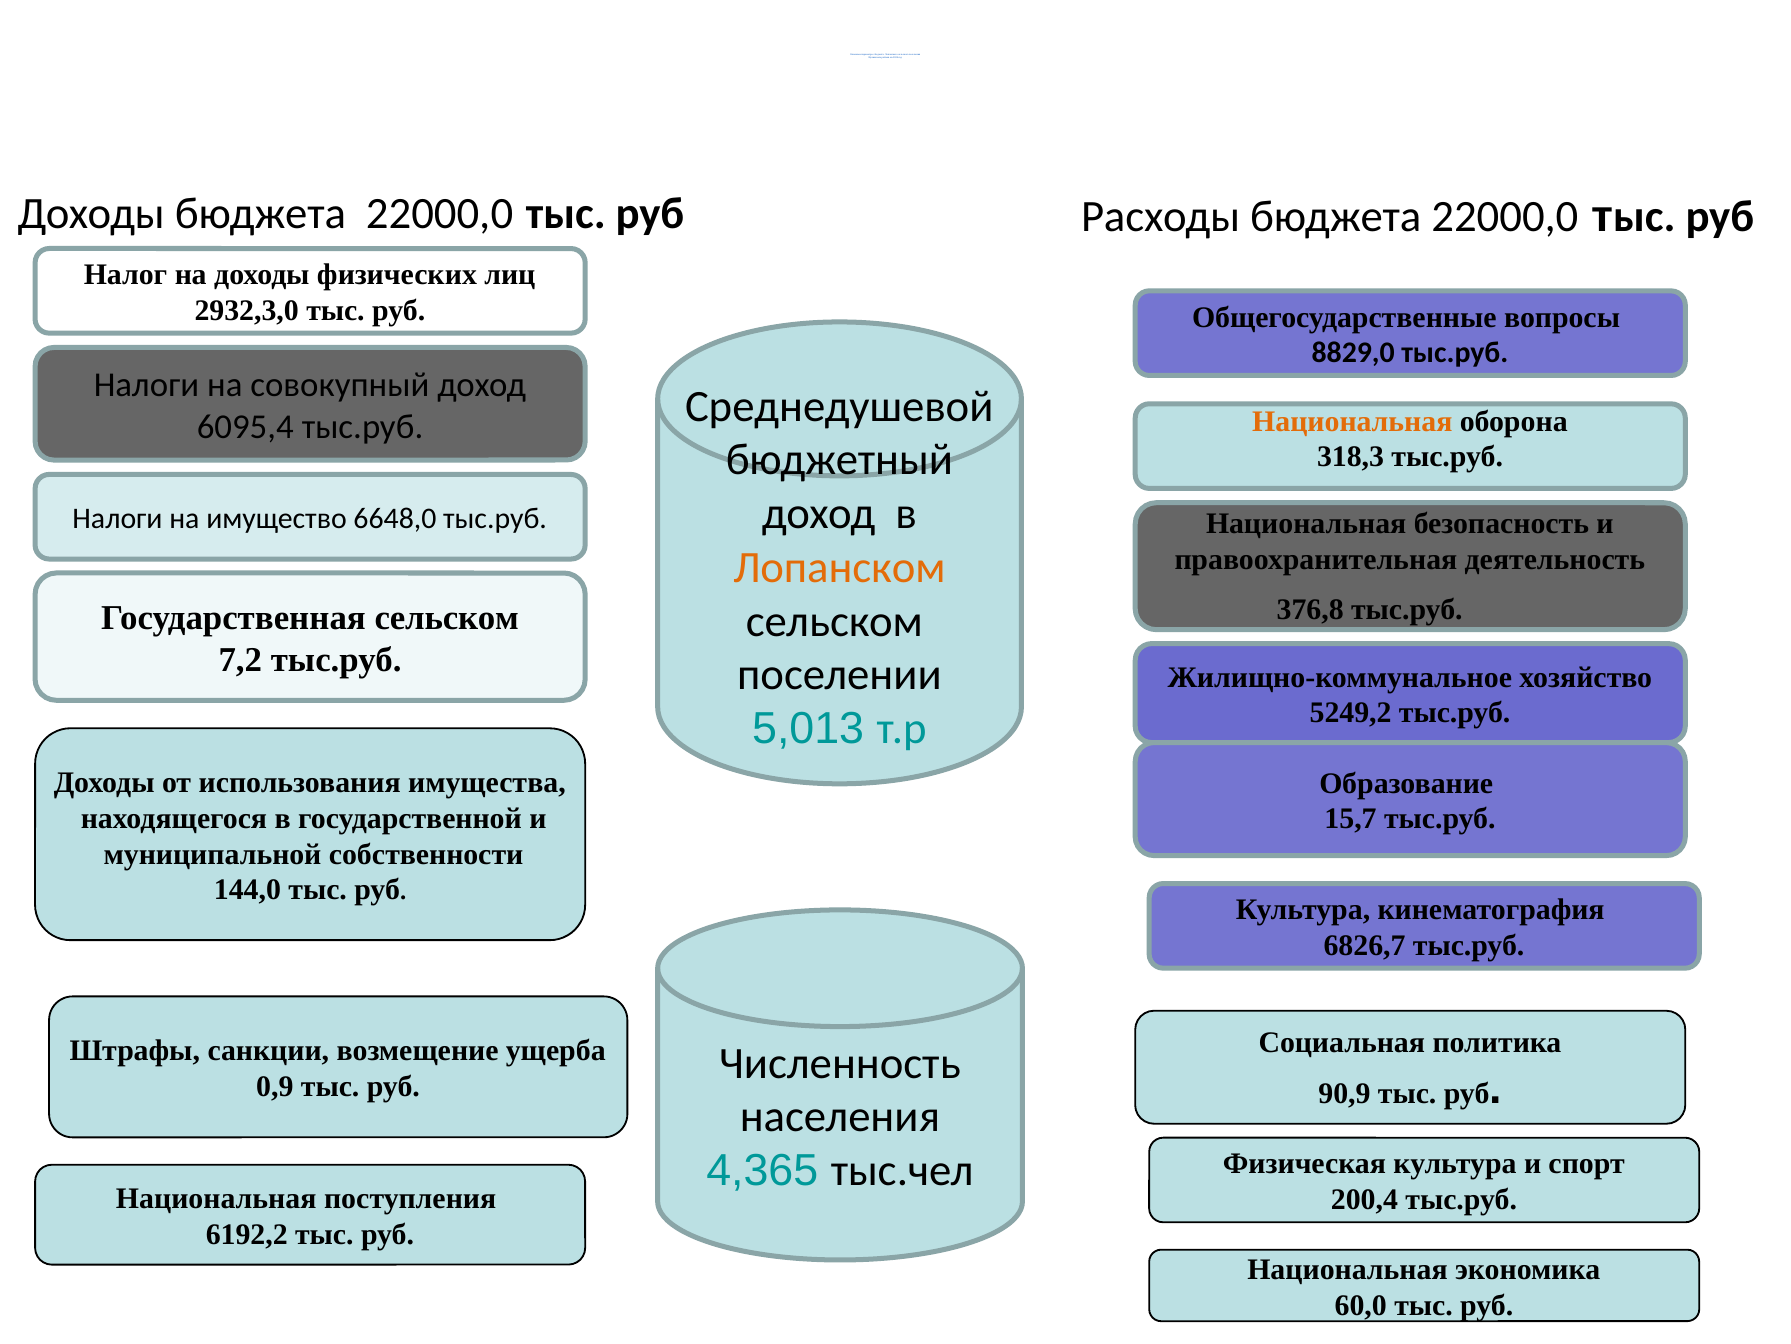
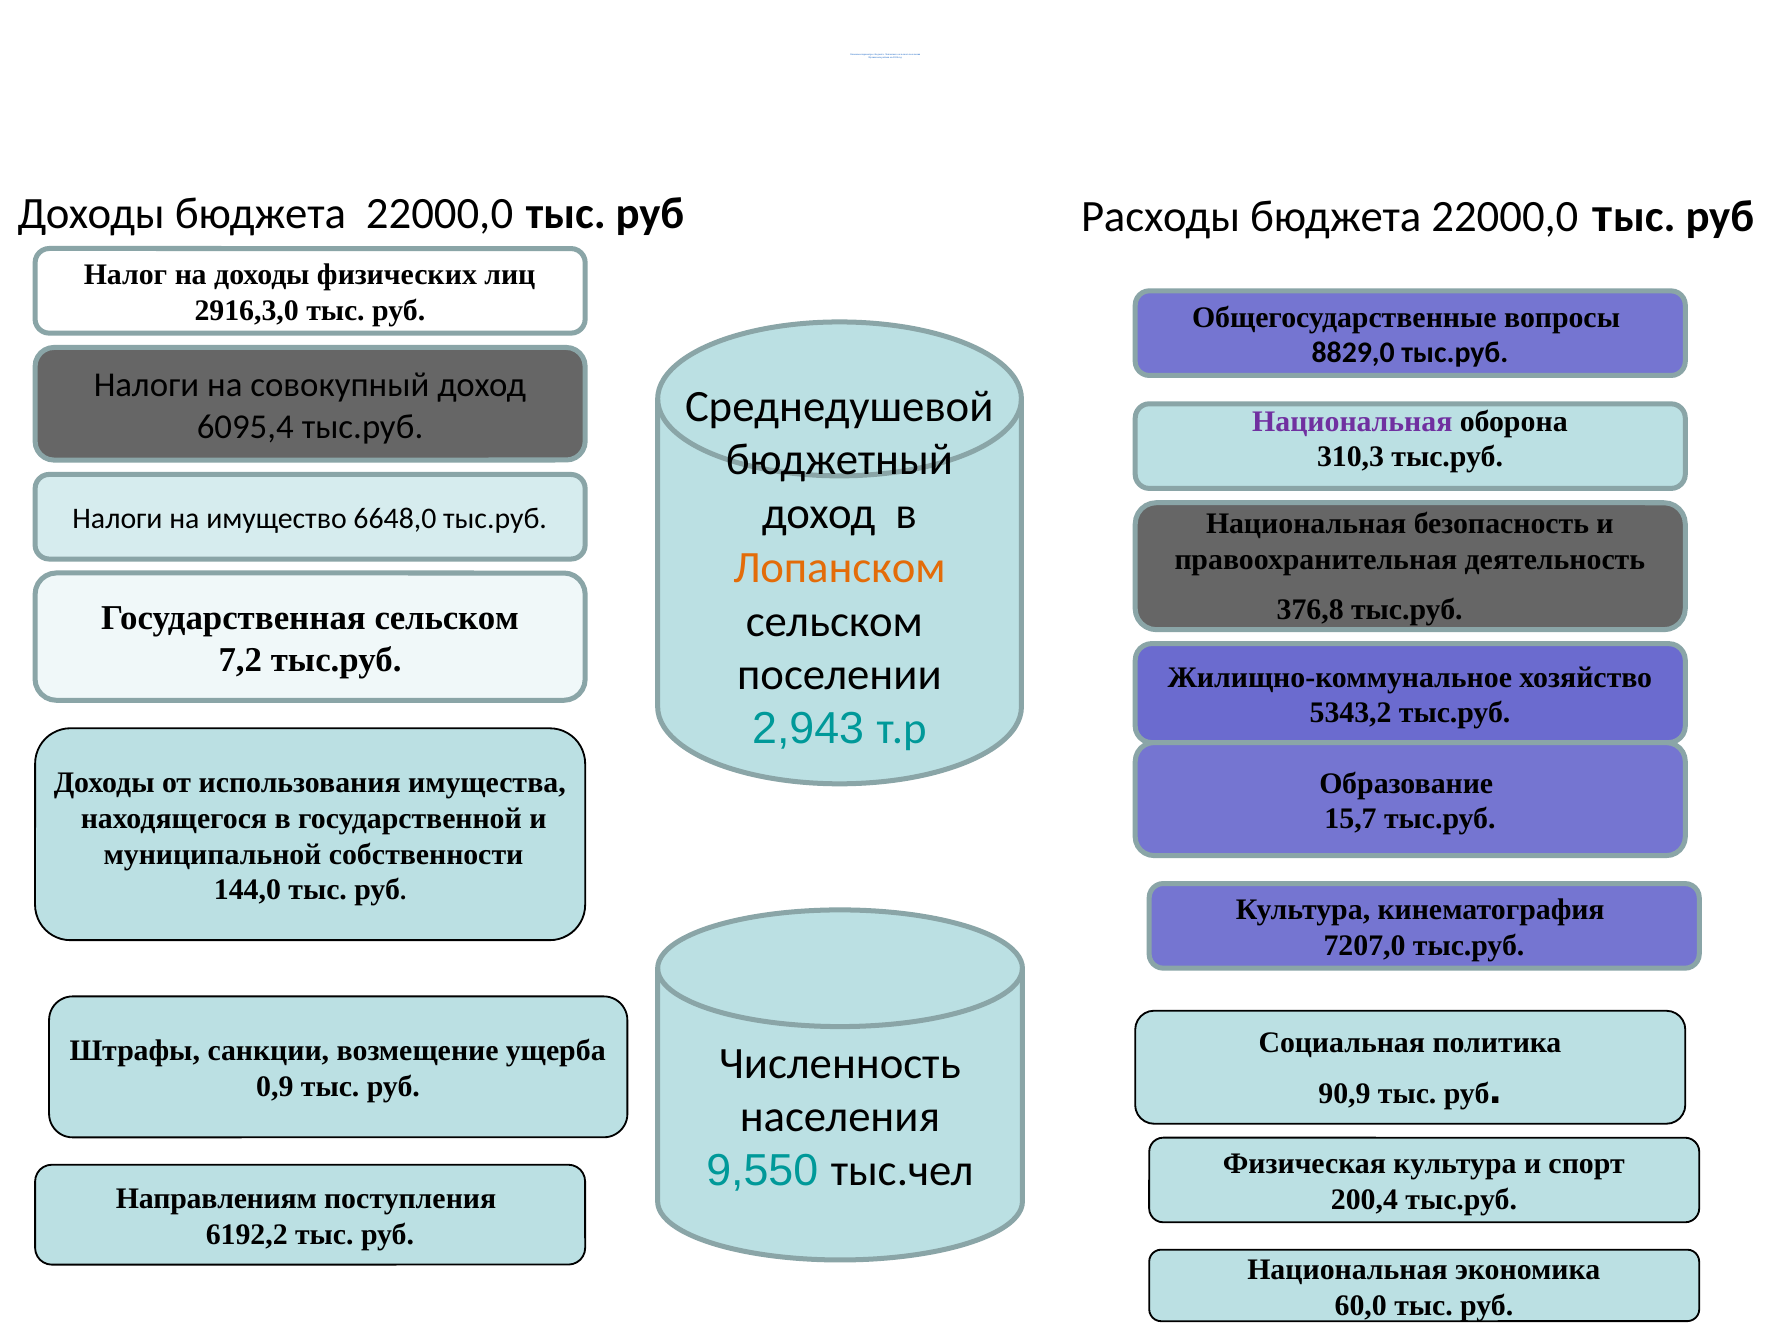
2932,3,0: 2932,3,0 -> 2916,3,0 (247, 311)
Национальная colour: orange -> purple (1352, 421)
318,3: 318,3 -> 310,3 (1351, 457)
5249,2: 5249,2 -> 5343,2 (1351, 713)
5,013: 5,013 -> 2,943 (808, 728)
6826,7: 6826,7 -> 7207,0 (1365, 945)
4,365: 4,365 -> 9,550 (762, 1170)
Национальная: Национальная -> Направлениям (216, 1198)
